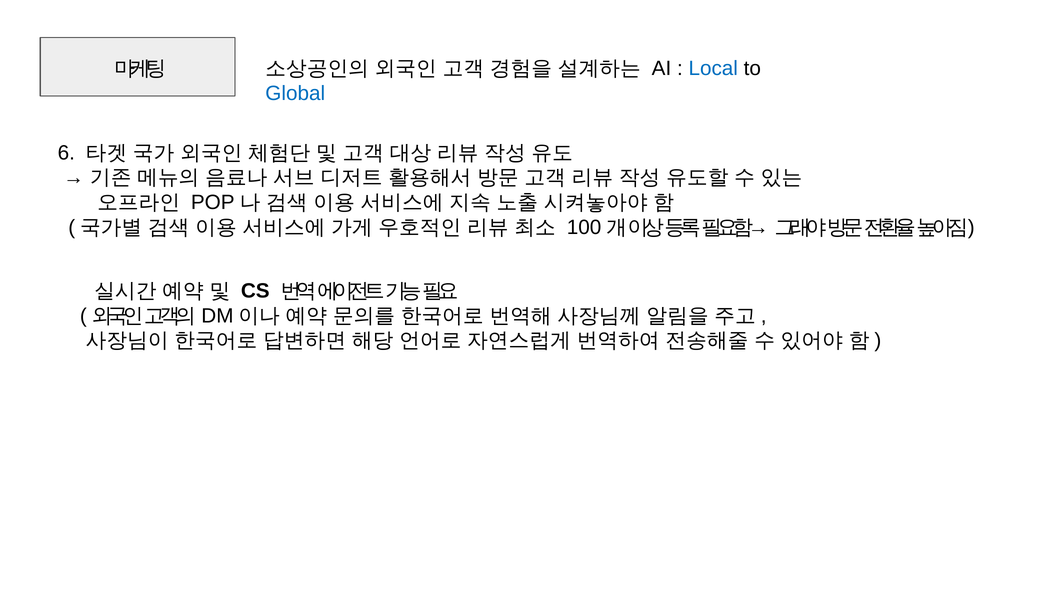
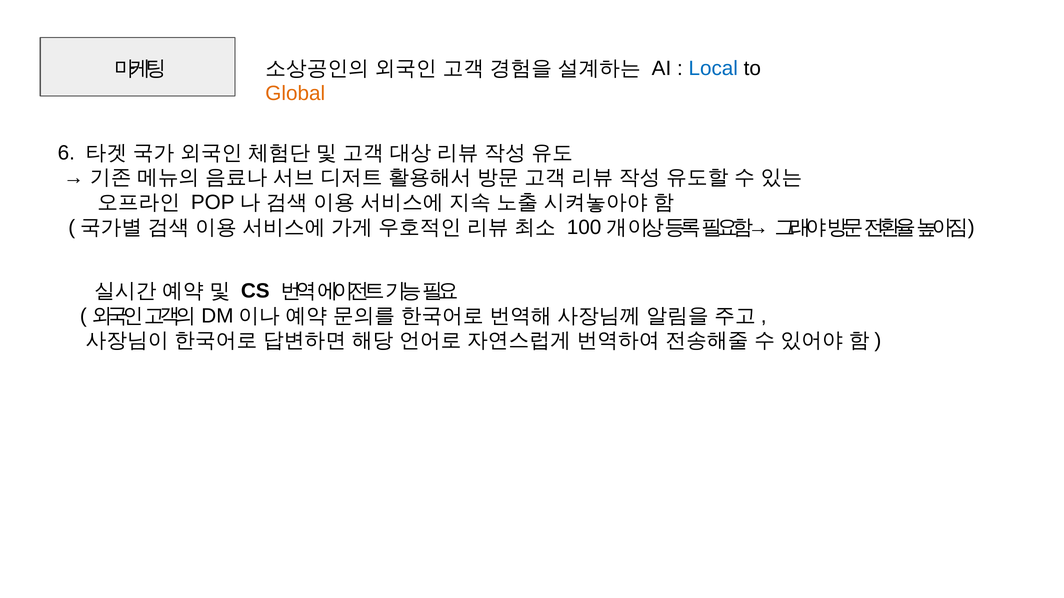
Global colour: blue -> orange (295, 93)
